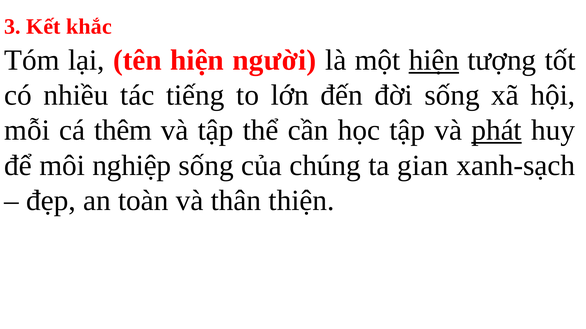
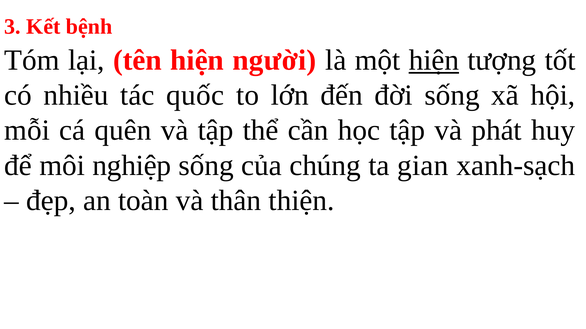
khắc: khắc -> bệnh (89, 27)
tiếng: tiếng -> quốc (195, 95)
thêm: thêm -> quên (123, 131)
phát underline: present -> none (497, 131)
